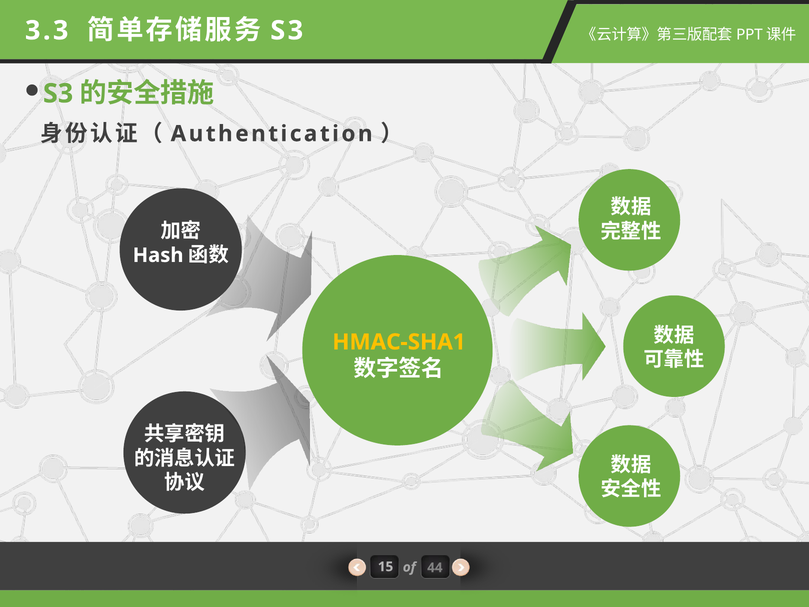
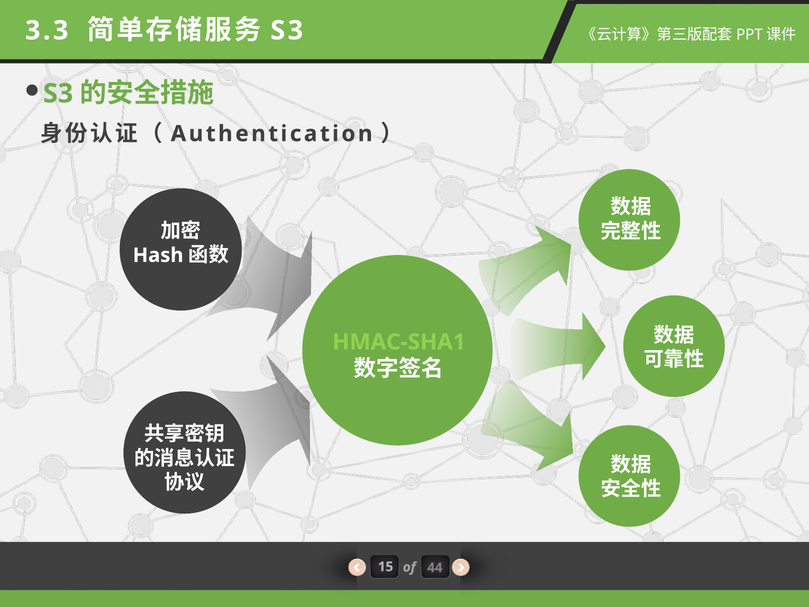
HMAC-SHA1 colour: yellow -> light green (399, 342)
